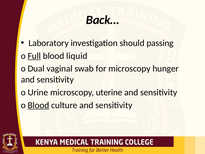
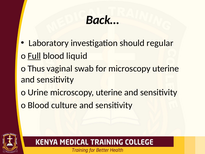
passing: passing -> regular (160, 43)
Dual: Dual -> Thus (36, 69)
for microscopy hunger: hunger -> uterine (166, 69)
Blood underline: present -> none (38, 105)
